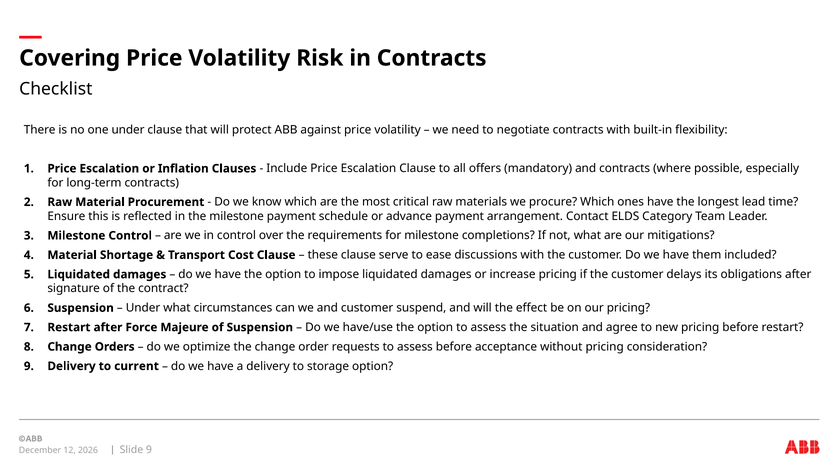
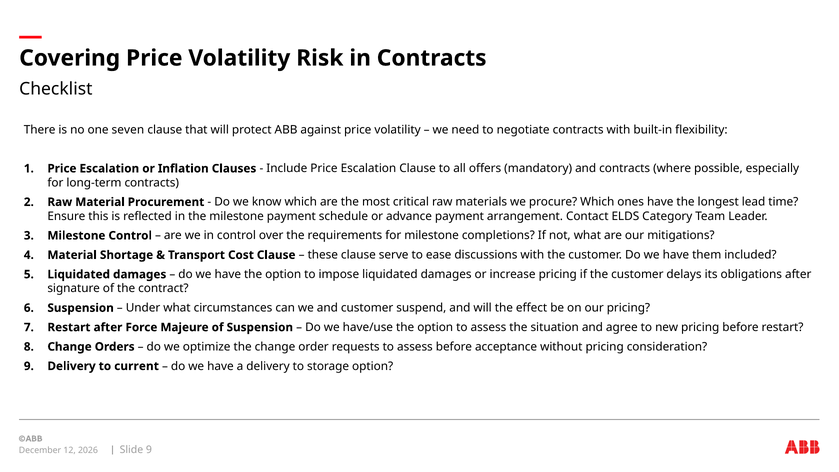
one under: under -> seven (128, 130)
